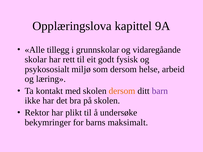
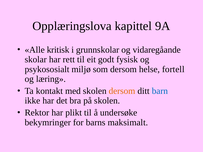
tillegg: tillegg -> kritisk (58, 50)
arbeid: arbeid -> fortell (173, 69)
barn colour: purple -> blue (160, 91)
